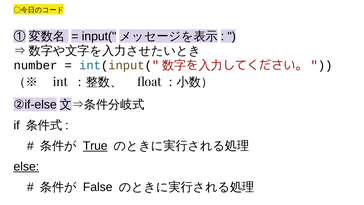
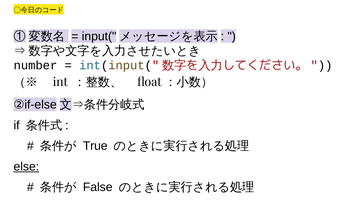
True underline: present -> none (95, 146)
